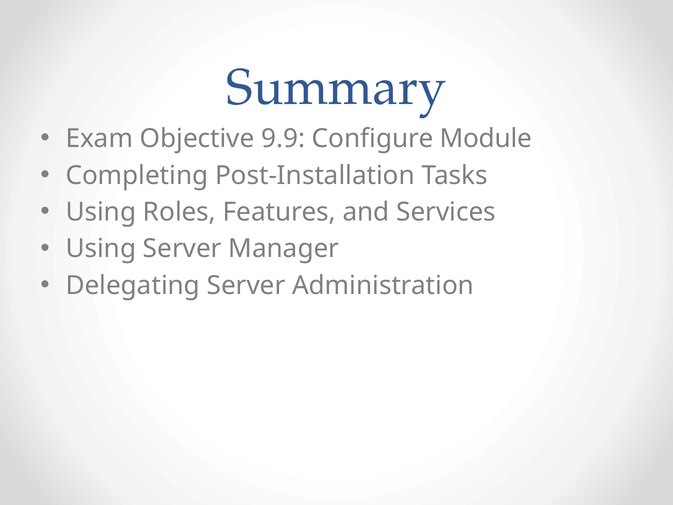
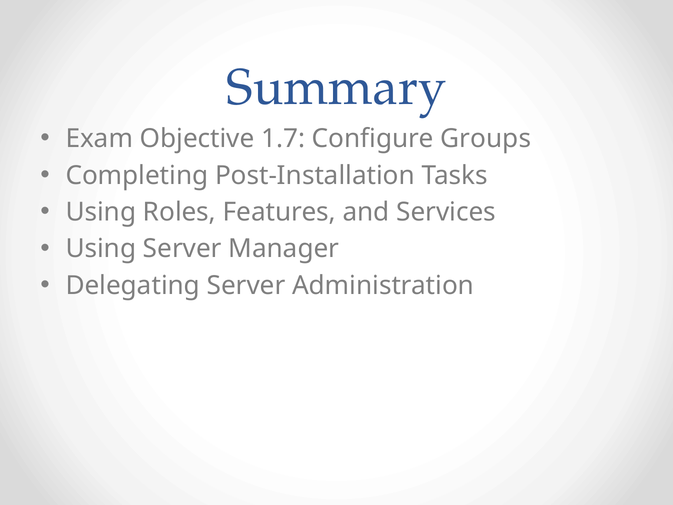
9.9: 9.9 -> 1.7 (283, 139)
Module: Module -> Groups (486, 139)
